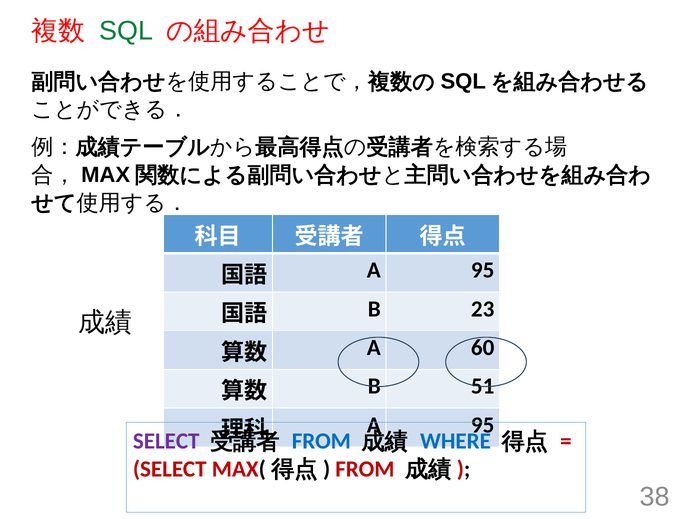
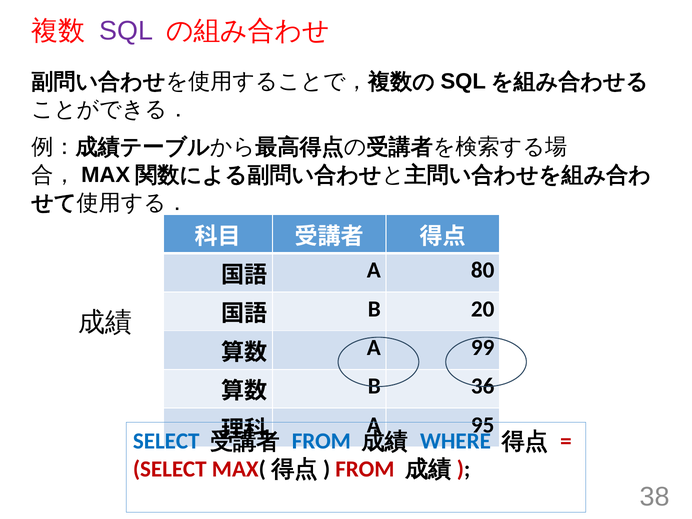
SQL colour: green -> purple (126, 31)
95: 95 -> 80 (483, 270)
23: 23 -> 20 (483, 309)
60: 60 -> 99 (483, 348)
51: 51 -> 36 (483, 386)
SELECT colour: purple -> blue (166, 441)
